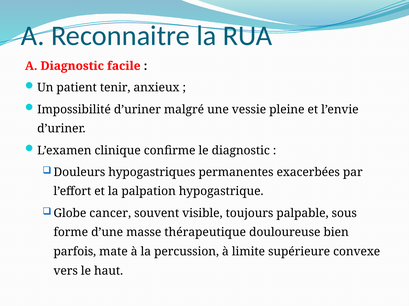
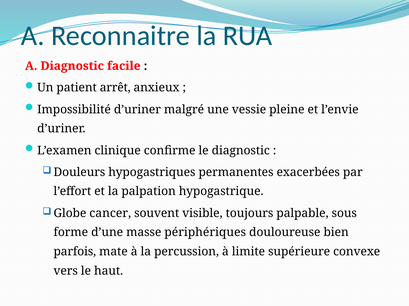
tenir: tenir -> arrêt (115, 88)
thérapeutique: thérapeutique -> périphériques (205, 233)
